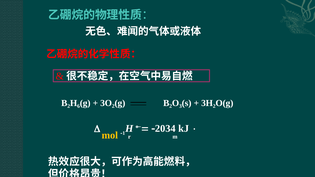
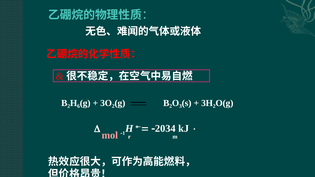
mol colour: yellow -> pink (110, 136)
